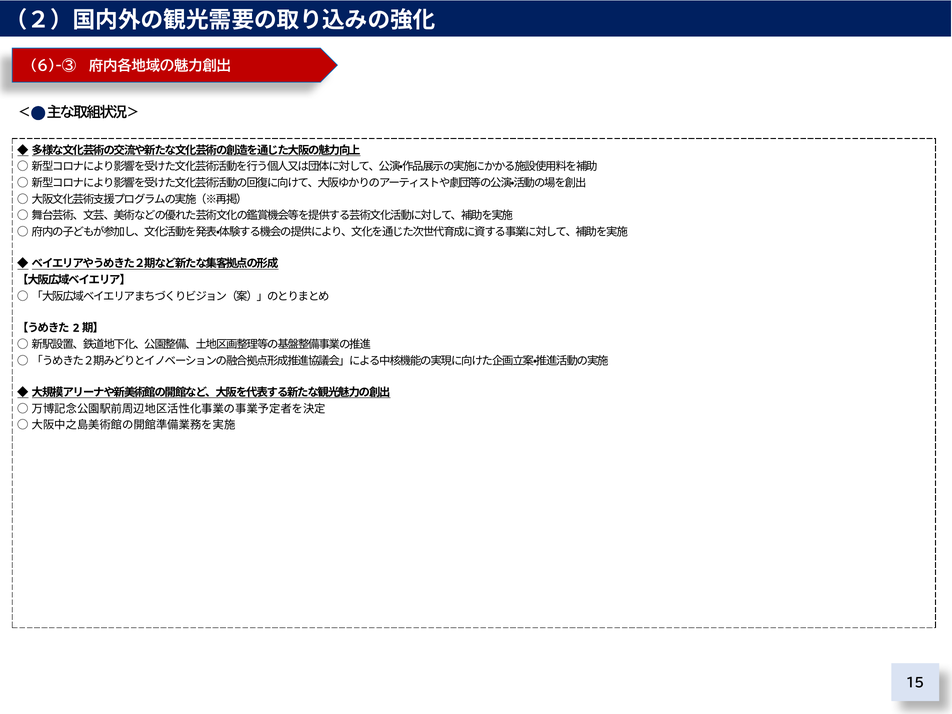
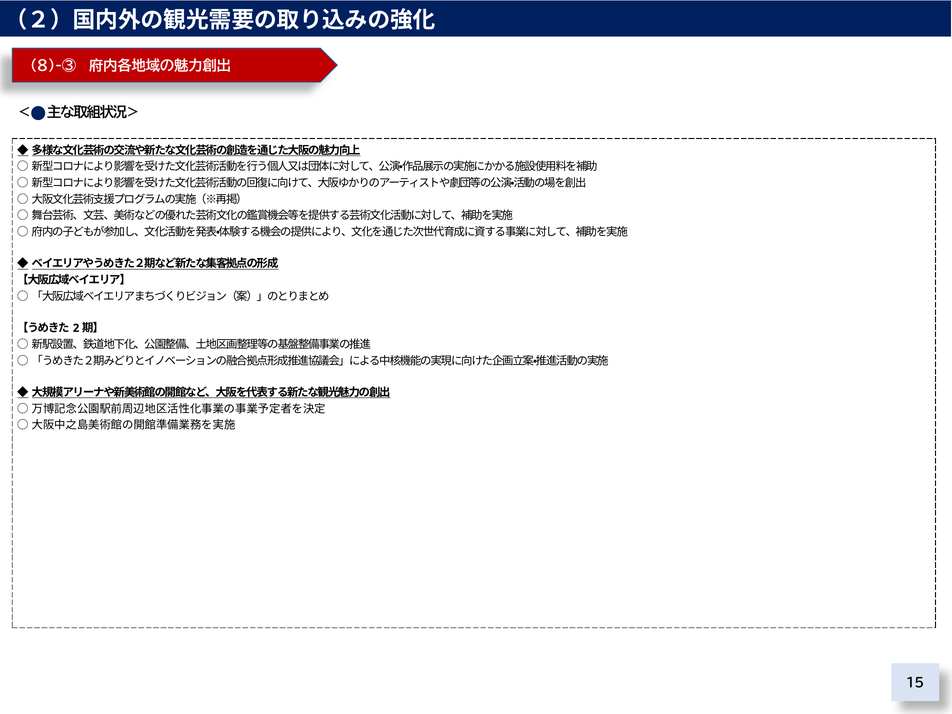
6)-③: 6)-③ -> 8)-③ (53, 66)
